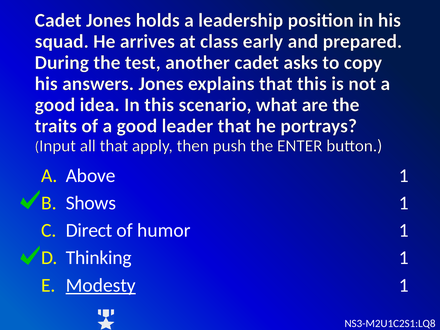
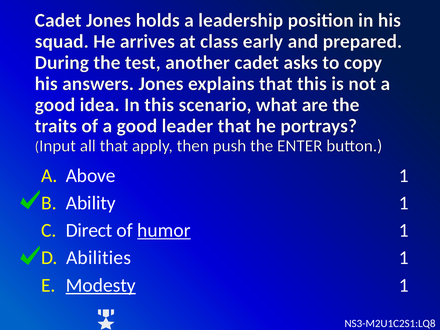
Shows: Shows -> Ability (91, 203)
humor underline: none -> present (164, 230)
Thinking: Thinking -> Abilities (99, 258)
